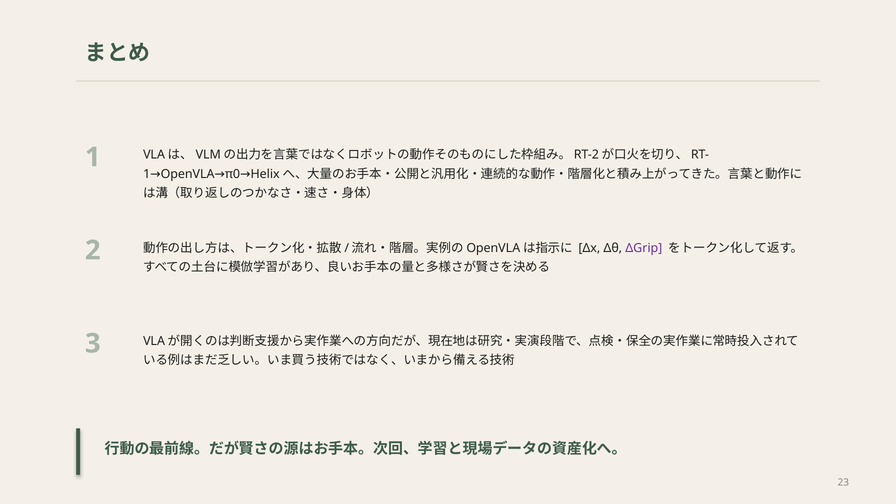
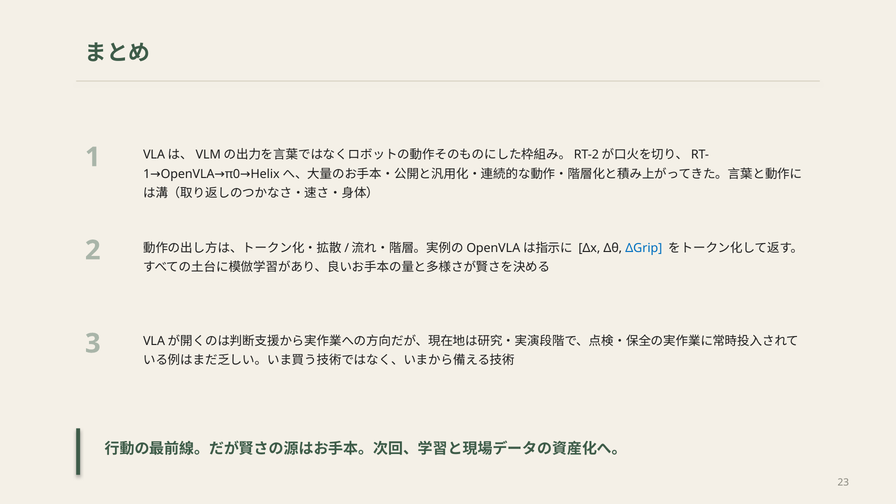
ΔGrip colour: purple -> blue (644, 248)
